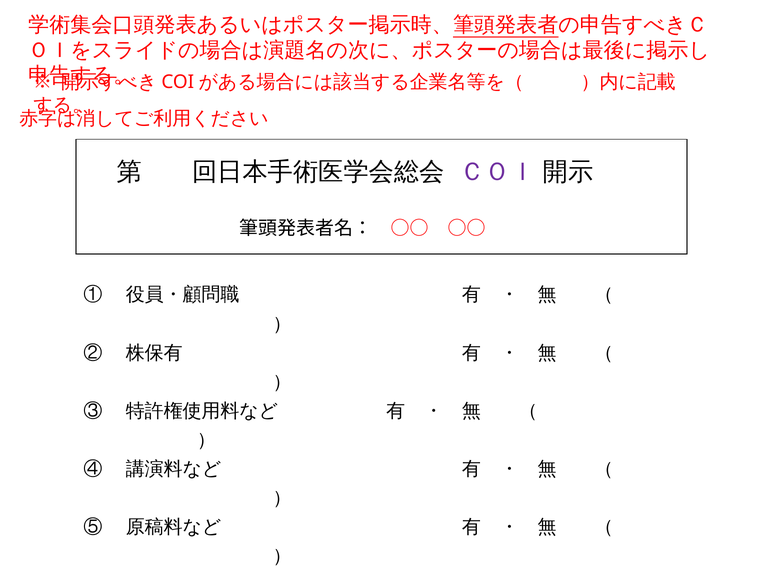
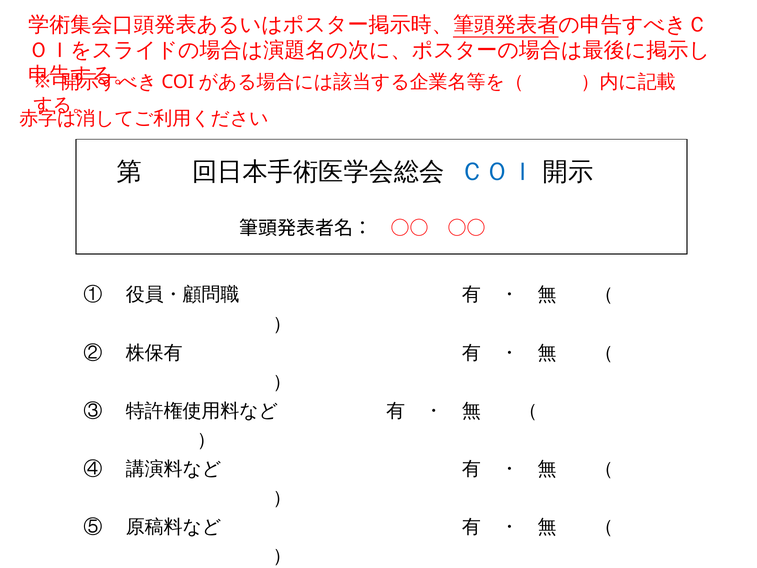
ＣＯＩ colour: purple -> blue (497, 172)
